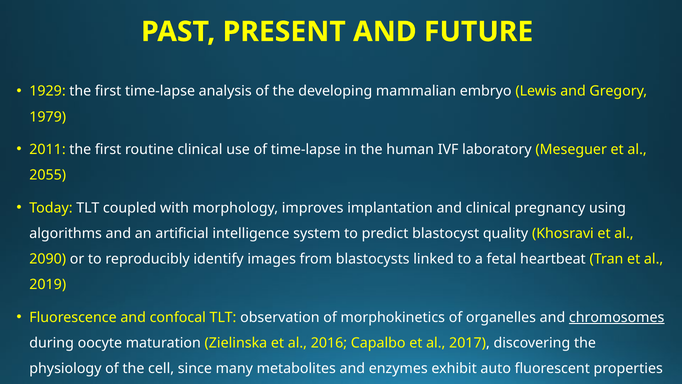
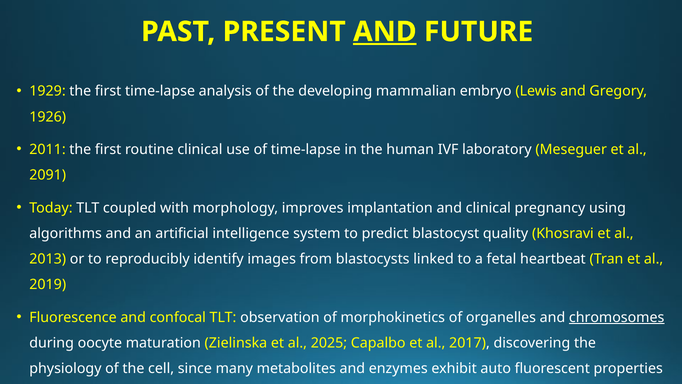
AND underline: none -> present (385, 32)
1979: 1979 -> 1926 (48, 117)
2055: 2055 -> 2091 (48, 175)
2090: 2090 -> 2013 (48, 259)
et al 2016: 2016 -> 2025 (329, 343)
